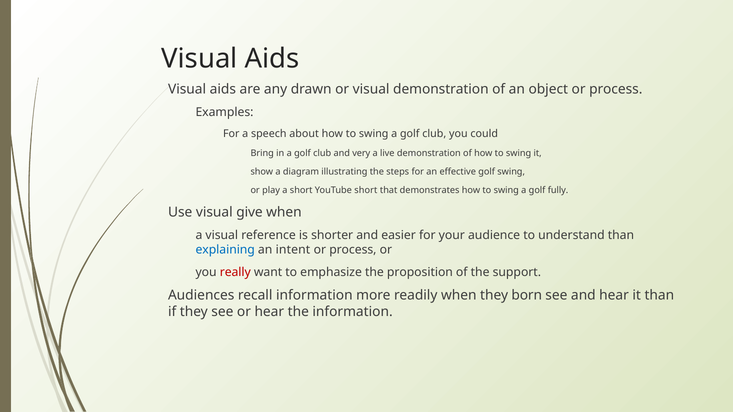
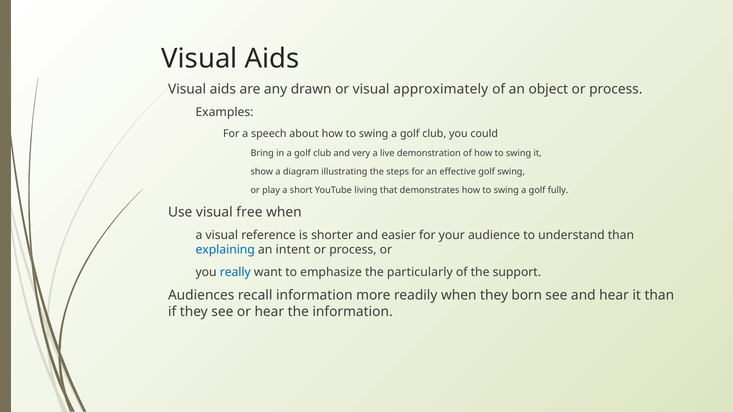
visual demonstration: demonstration -> approximately (441, 89)
YouTube short: short -> living (366, 191)
give: give -> free (249, 212)
really colour: red -> blue (235, 272)
proposition: proposition -> particularly (420, 272)
